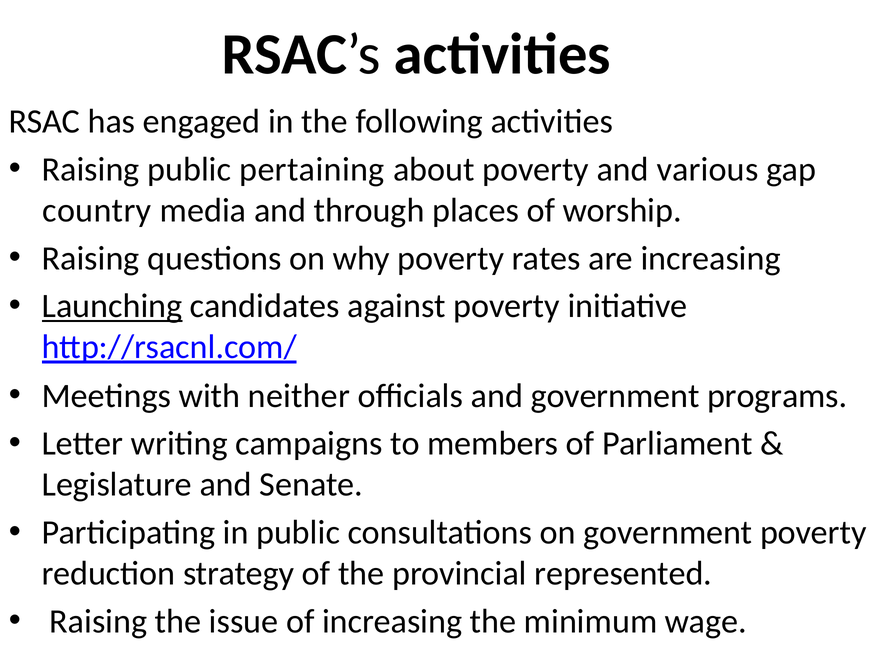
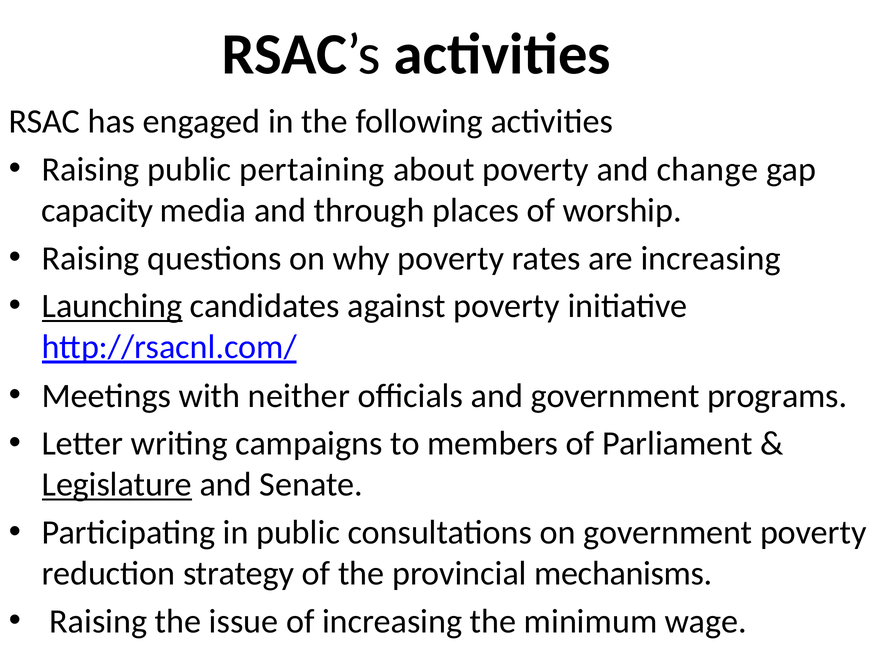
various: various -> change (707, 169)
country: country -> capacity (97, 211)
Legislature underline: none -> present (117, 485)
represented: represented -> mechanisms (623, 574)
